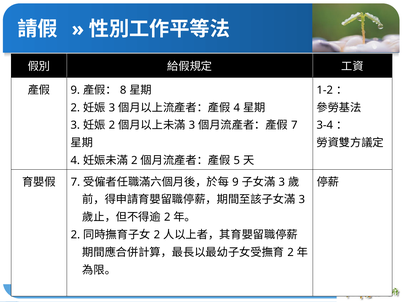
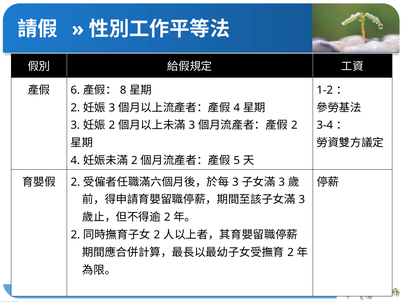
9: 9 -> 6 (75, 90)
7: 7 -> 2 (294, 125)
7: 7 -> 2 (75, 182)
9: 9 -> 3 (235, 182)
